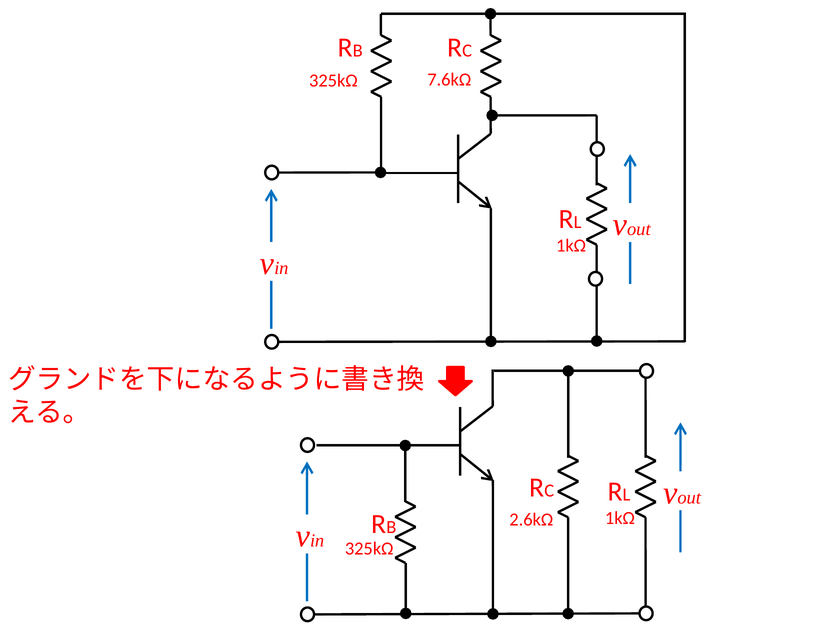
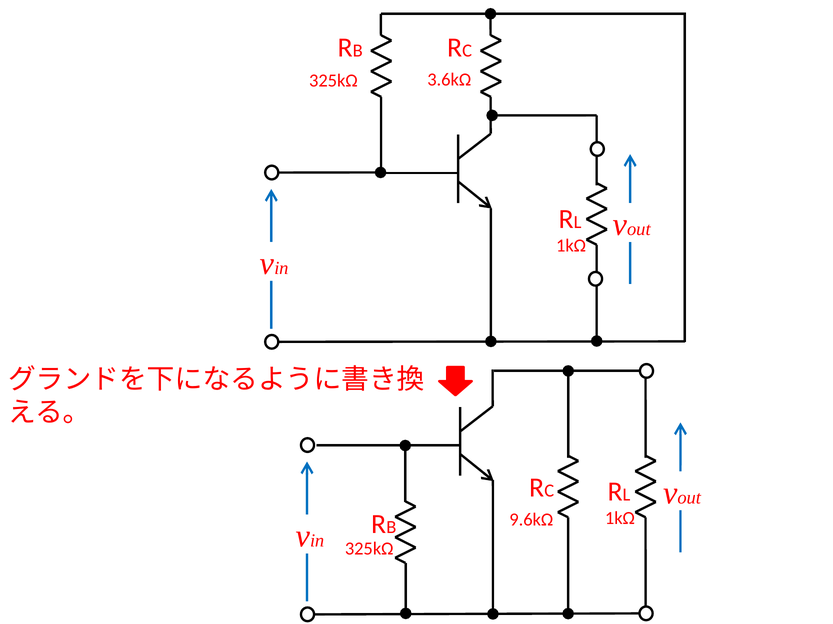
7.6kΩ: 7.6kΩ -> 3.6kΩ (449, 80)
2.6kΩ: 2.6kΩ -> 9.6kΩ (531, 520)
